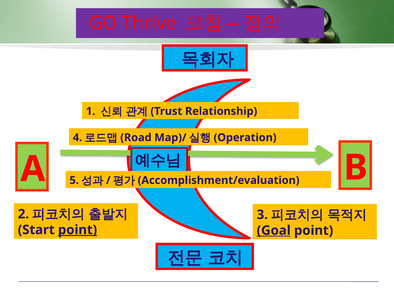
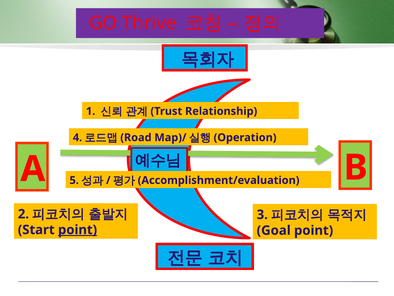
Goal underline: present -> none (274, 230)
